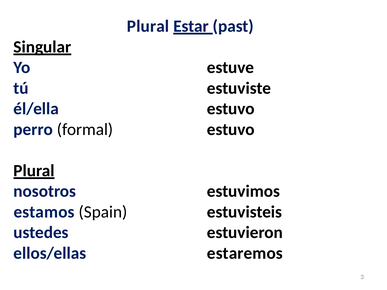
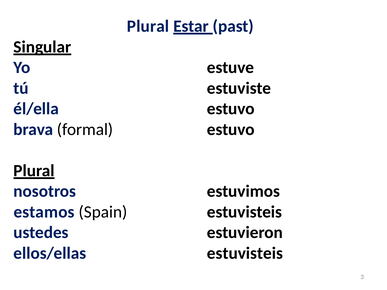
perro: perro -> brava (33, 130)
ellos/ellas estaremos: estaremos -> estuvisteis (245, 253)
